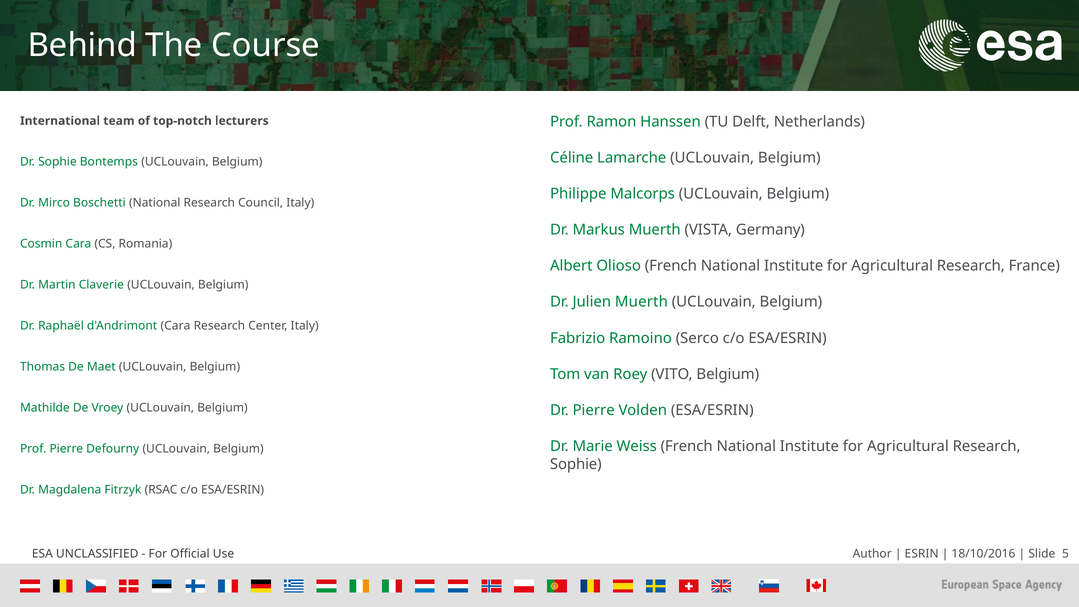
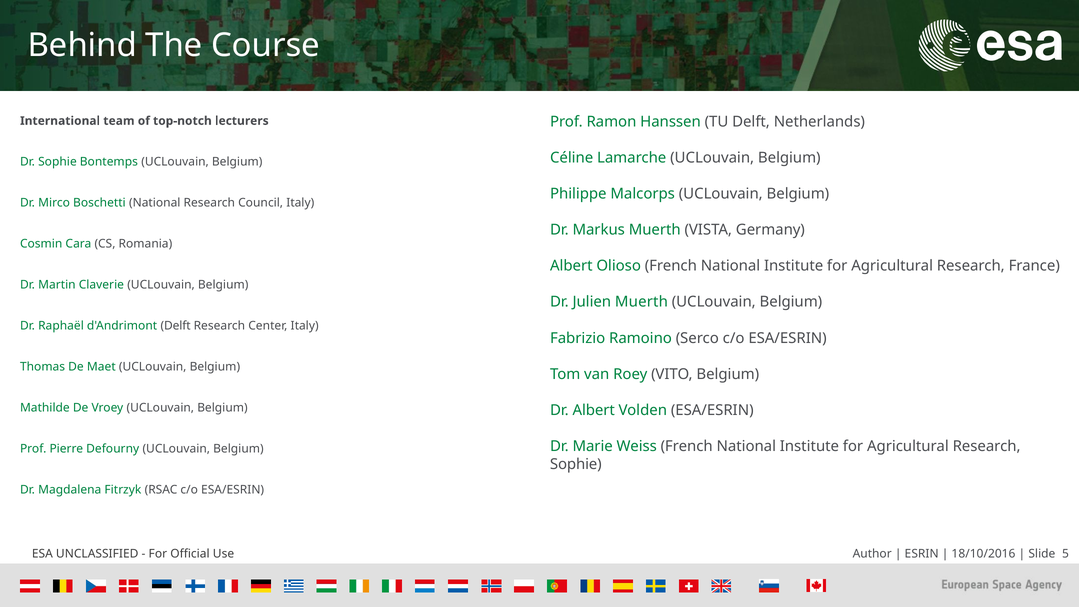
d'Andrimont Cara: Cara -> Delft (176, 326)
Dr Pierre: Pierre -> Albert (594, 410)
